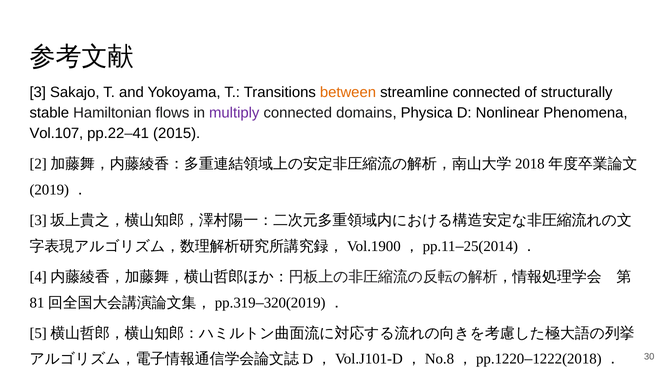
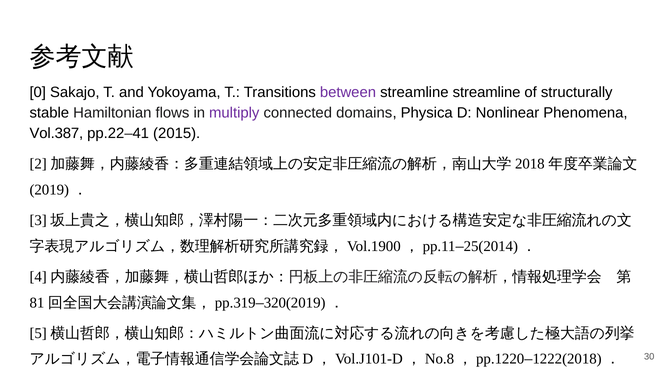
3: 3 -> 0 (38, 92)
between colour: orange -> purple (348, 92)
streamline connected: connected -> streamline (487, 92)
Vol.107: Vol.107 -> Vol.387 (56, 133)
